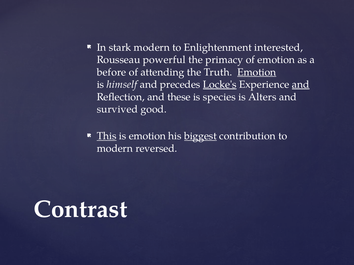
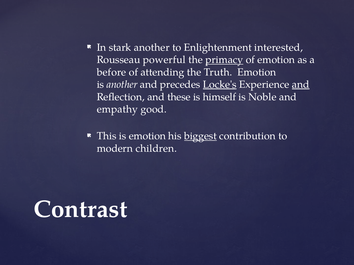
stark modern: modern -> another (152, 47)
primacy underline: none -> present (224, 60)
Emotion underline: present -> none (257, 72)
is himself: himself -> another (122, 85)
species: species -> himself (219, 97)
Alters: Alters -> Noble (262, 97)
survived: survived -> empathy (117, 109)
This underline: present -> none (107, 136)
reversed: reversed -> children (156, 149)
